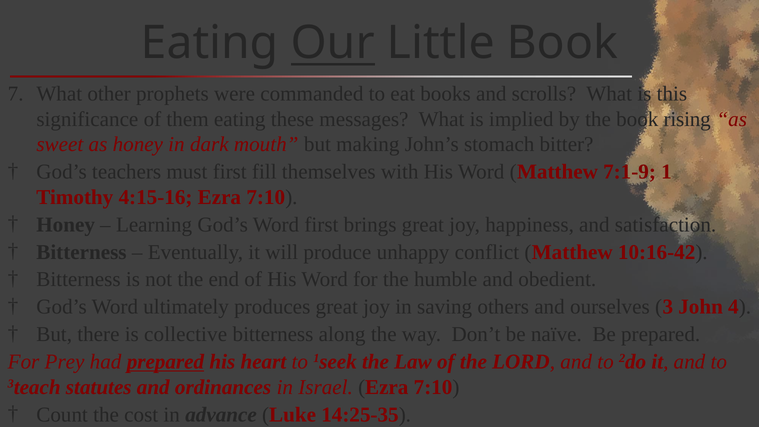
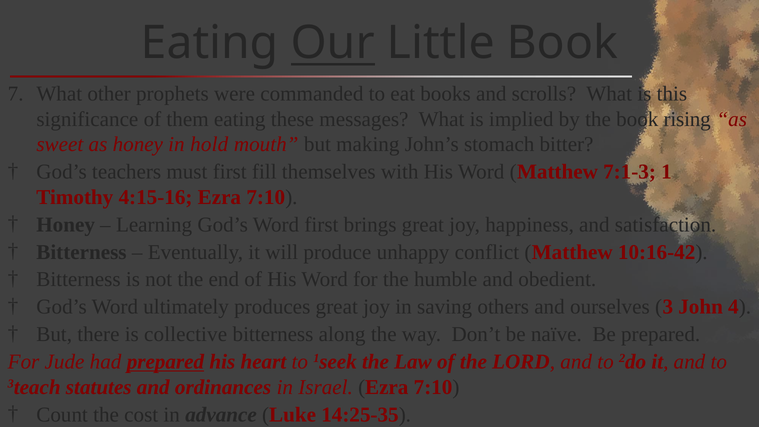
dark: dark -> hold (209, 144)
7:1-9: 7:1-9 -> 7:1-3 (630, 172)
Prey: Prey -> Jude (65, 362)
